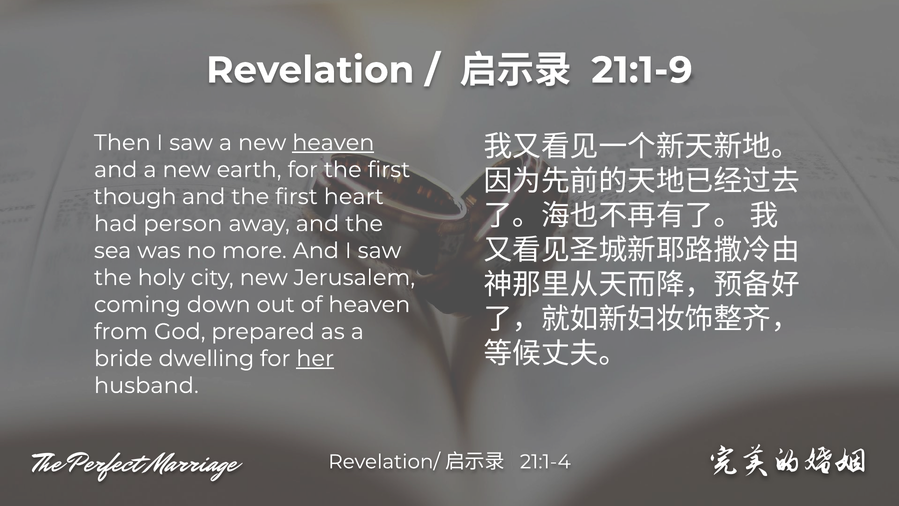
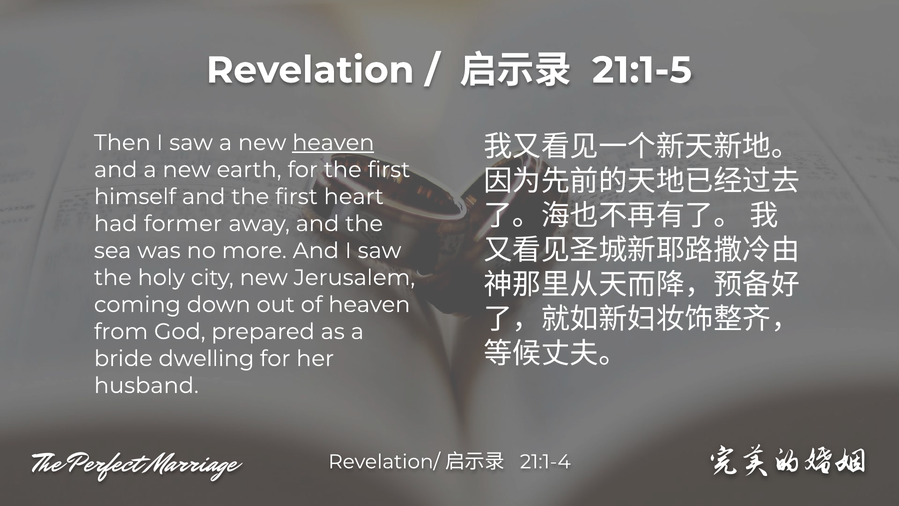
21:1-9: 21:1-9 -> 21:1-5 (642, 70)
though: though -> himself (135, 197)
person: person -> former (183, 224)
her underline: present -> none (315, 358)
